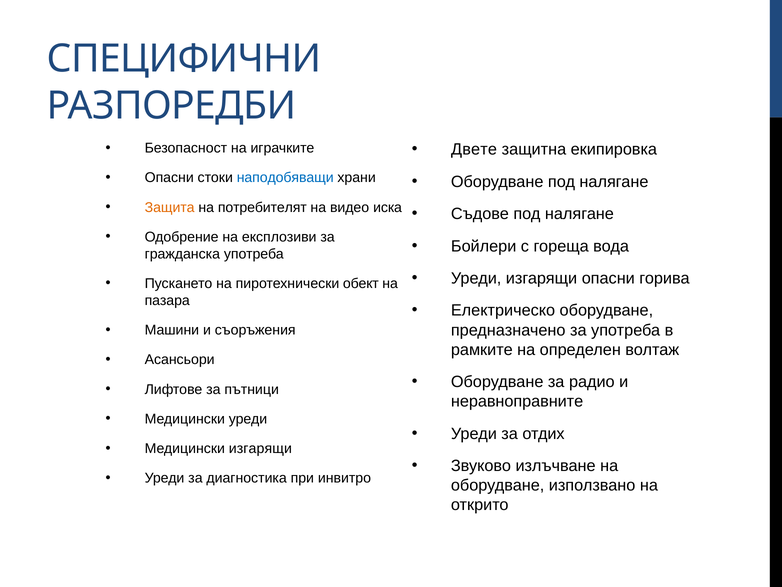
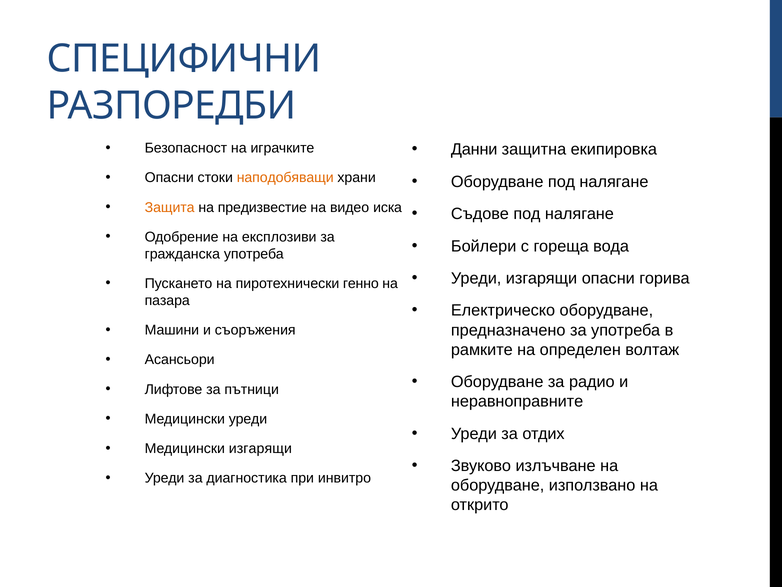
Двете: Двете -> Данни (474, 149)
наподобяващи colour: blue -> orange (285, 178)
потребителят: потребителят -> предизвестие (262, 207)
обект: обект -> генно (361, 283)
